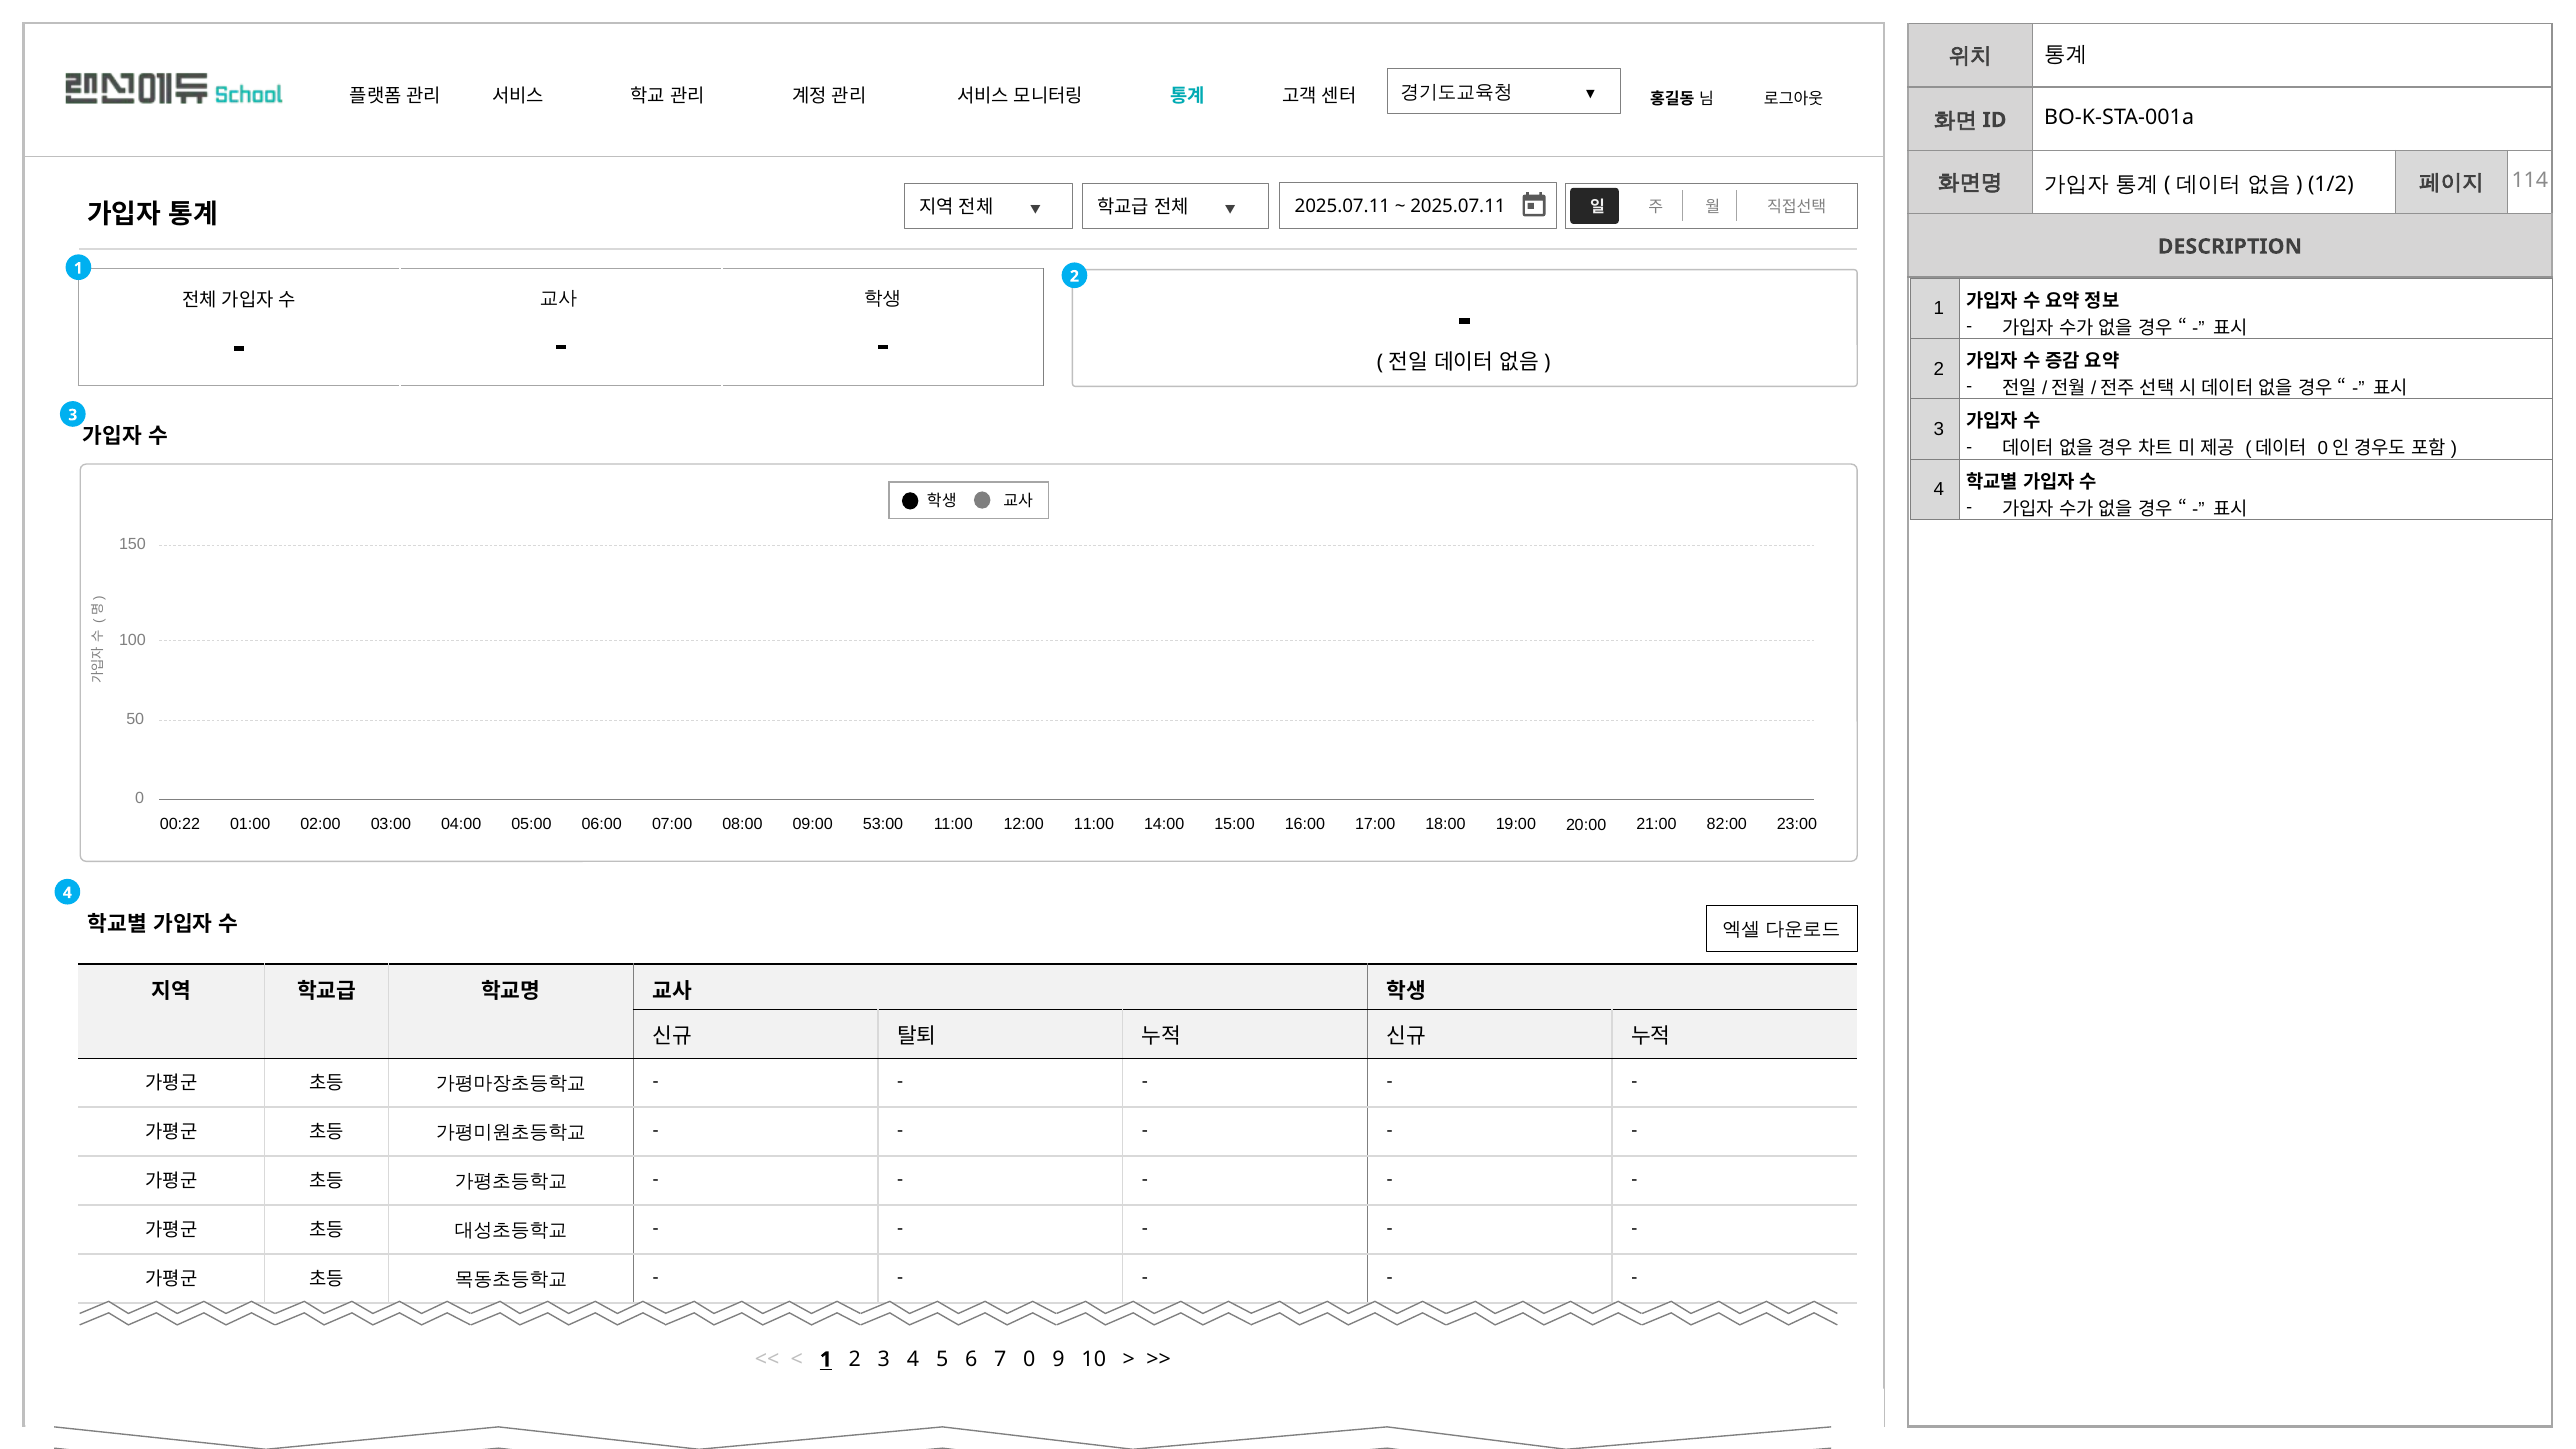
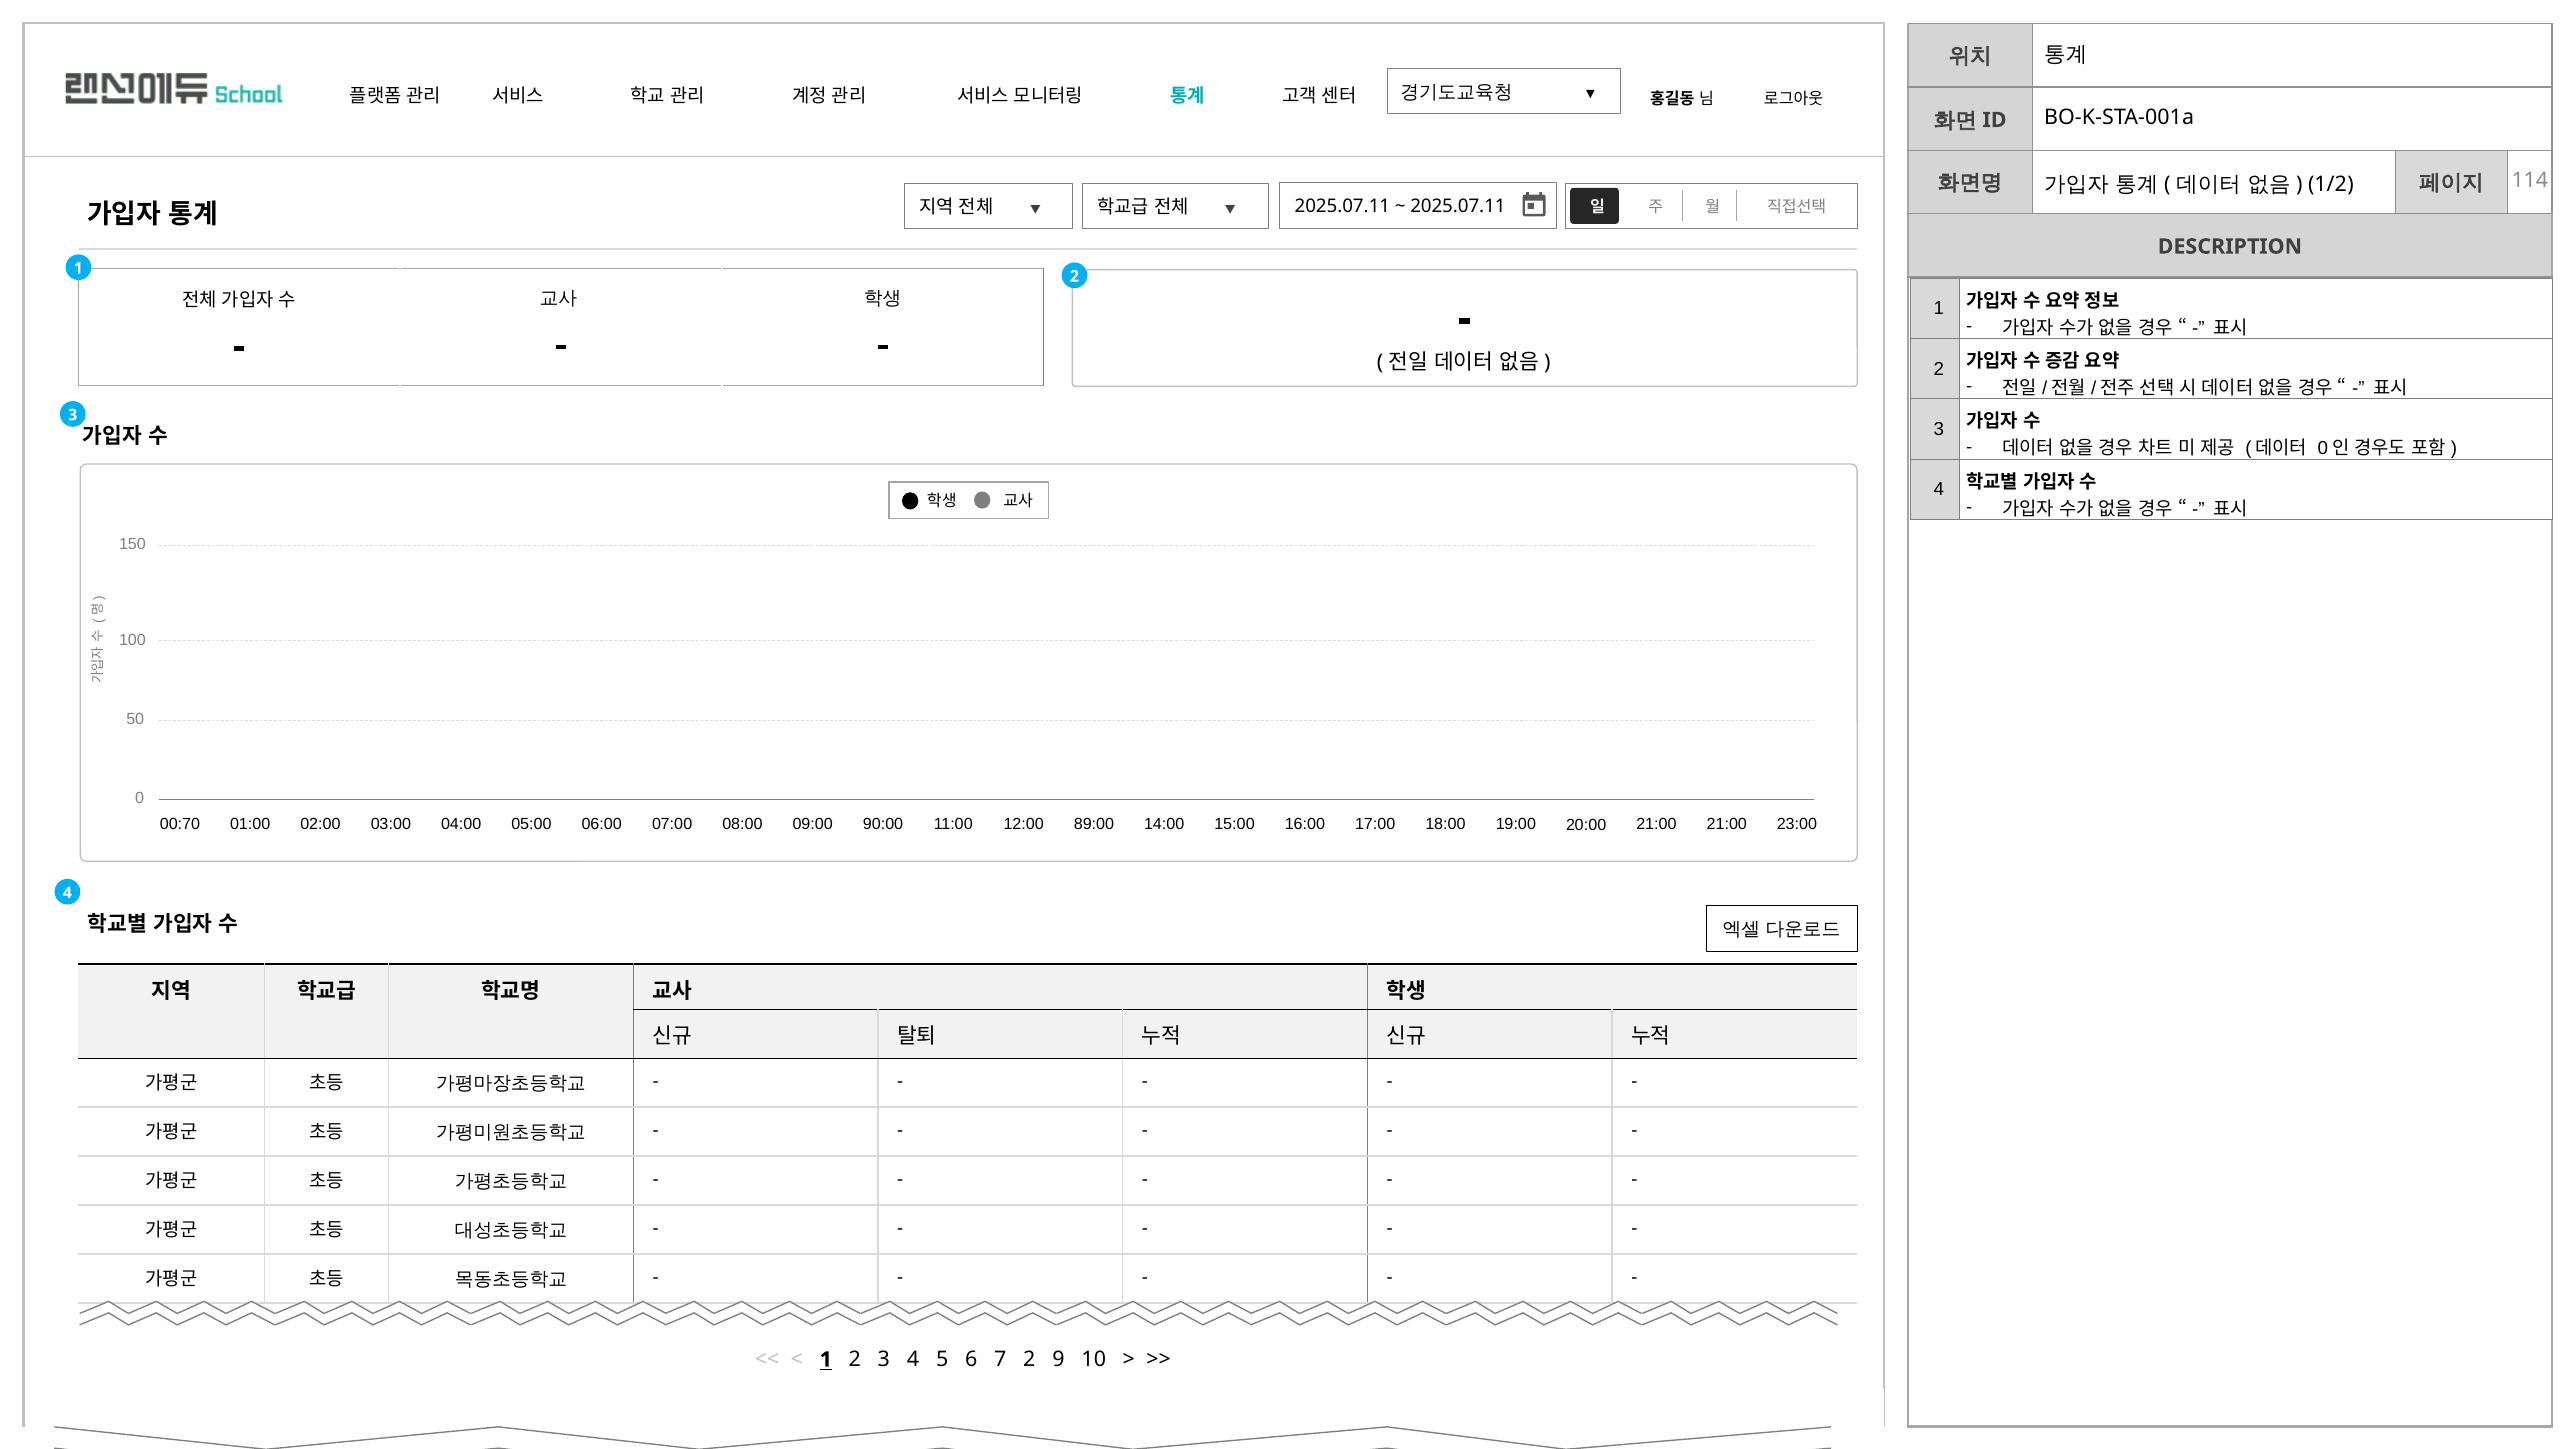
00:22: 00:22 -> 00:70 (180, 824)
53:00: 53:00 -> 90:00 (883, 825)
12:00 11:00: 11:00 -> 89:00 (1094, 825)
21:00 82:00: 82:00 -> 21:00 (1727, 824)
7 0: 0 -> 2 (1029, 1360)
